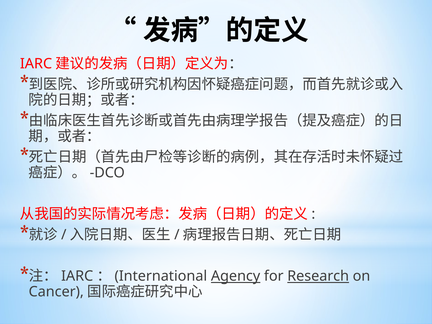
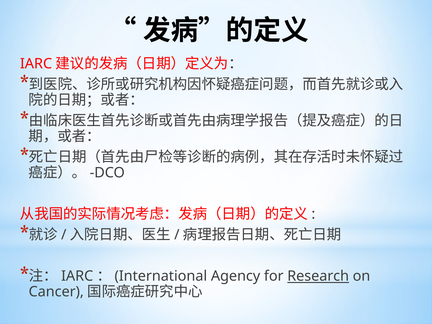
Agency underline: present -> none (236, 276)
